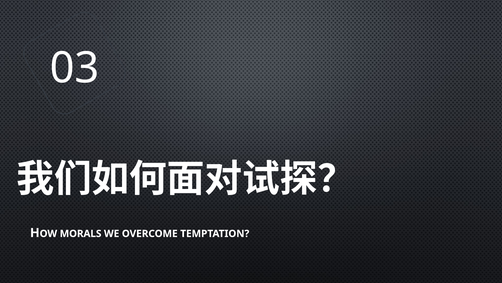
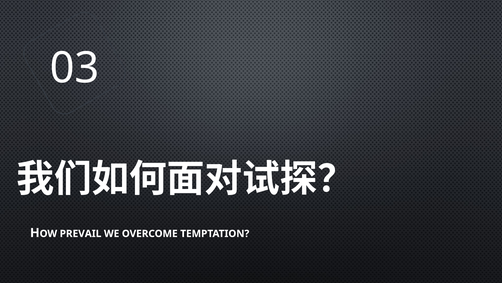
MORALS: MORALS -> PREVAIL (81, 233)
